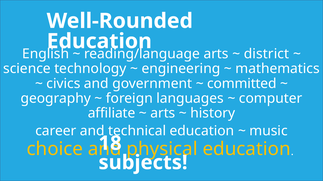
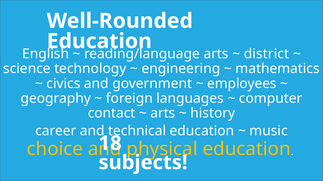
committed: committed -> employees (242, 84)
affiliate: affiliate -> contact (112, 114)
